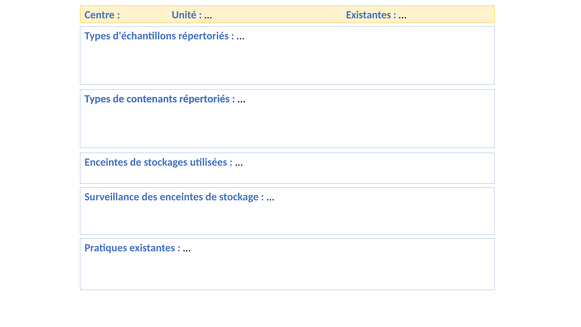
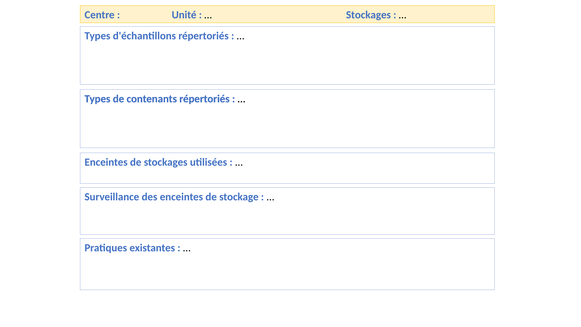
Existantes: Existantes -> Stockages (368, 15)
